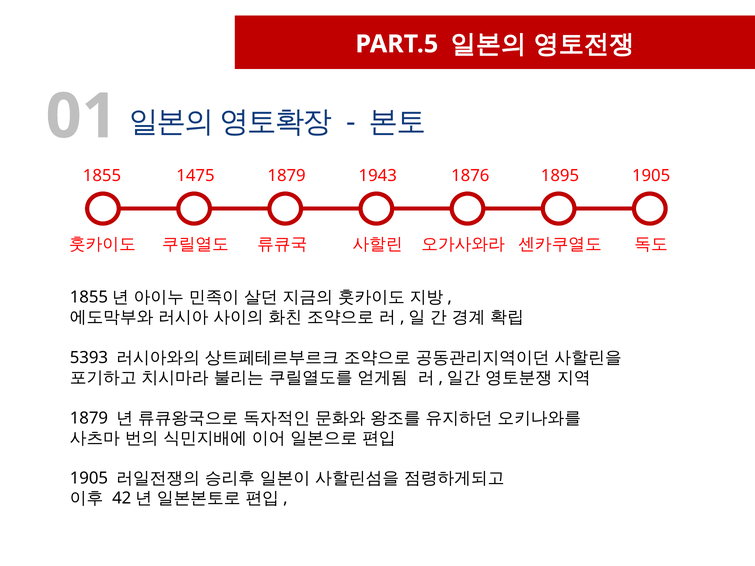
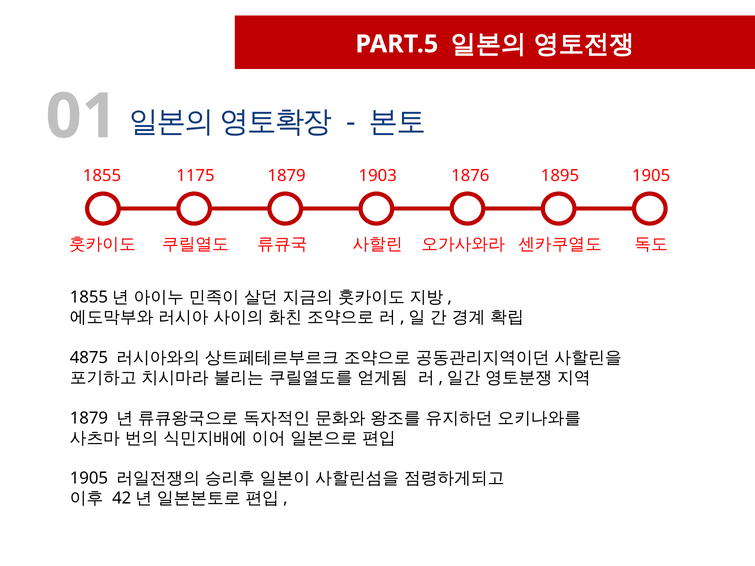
1475: 1475 -> 1175 (195, 176)
1943: 1943 -> 1903 (378, 176)
5393: 5393 -> 4875 (89, 358)
